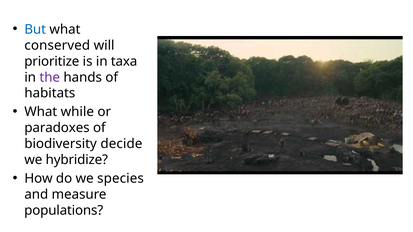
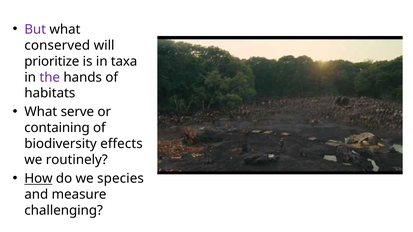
But colour: blue -> purple (35, 29)
while: while -> serve (77, 112)
paradoxes: paradoxes -> containing (57, 128)
decide: decide -> effects (121, 144)
hybridize: hybridize -> routinely (77, 160)
How underline: none -> present (38, 179)
populations: populations -> challenging (64, 211)
